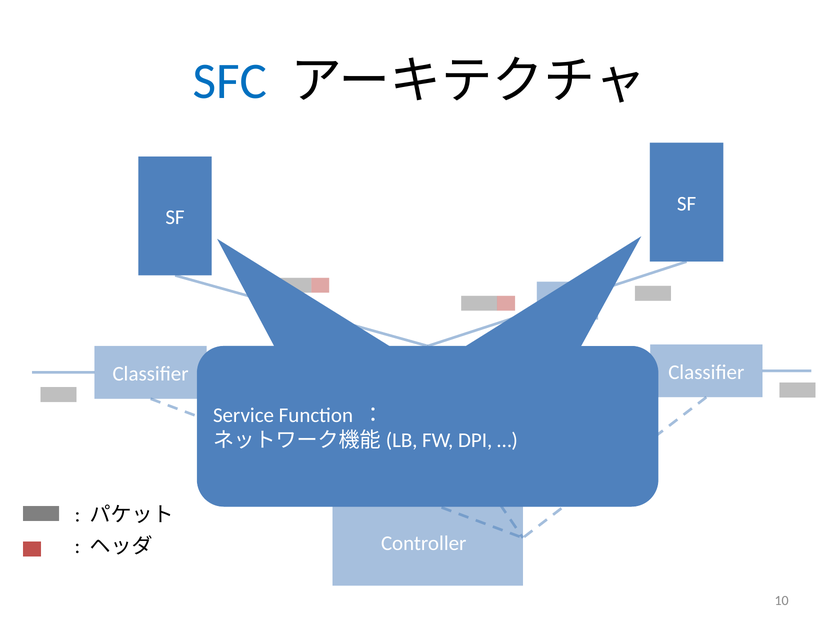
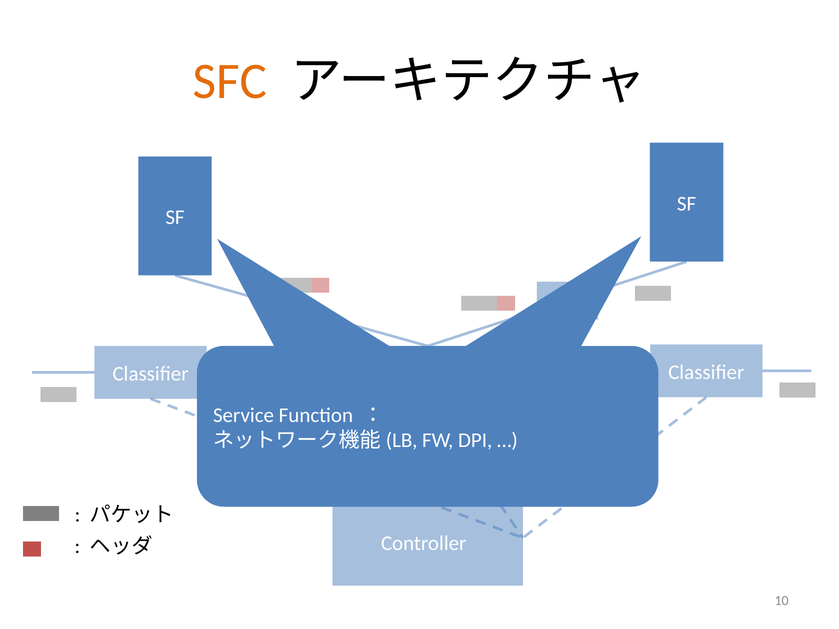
SFC colour: blue -> orange (230, 81)
